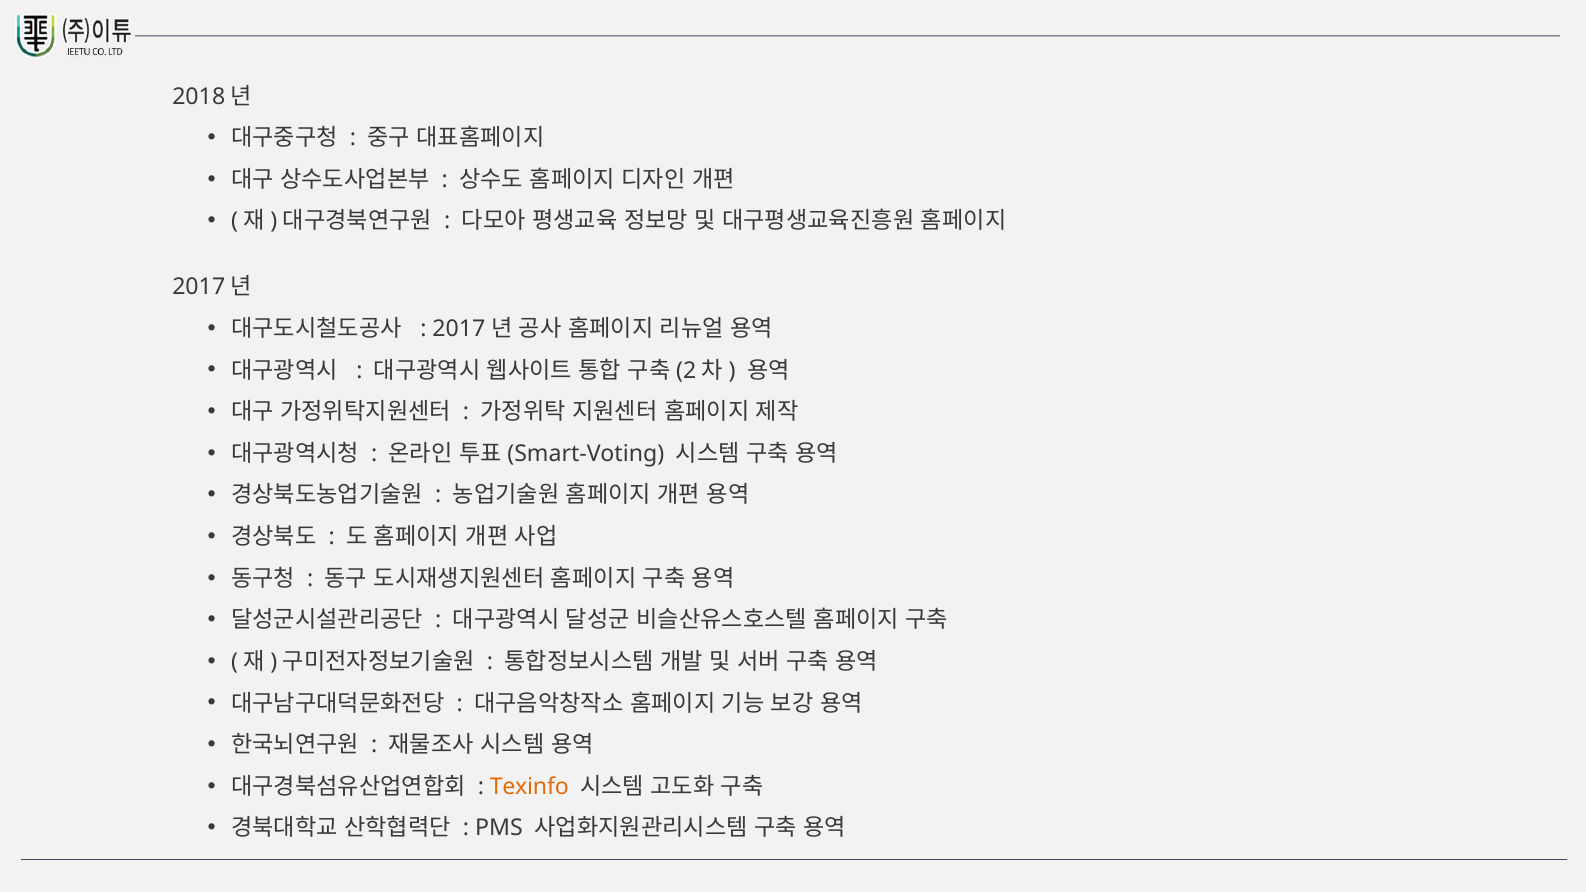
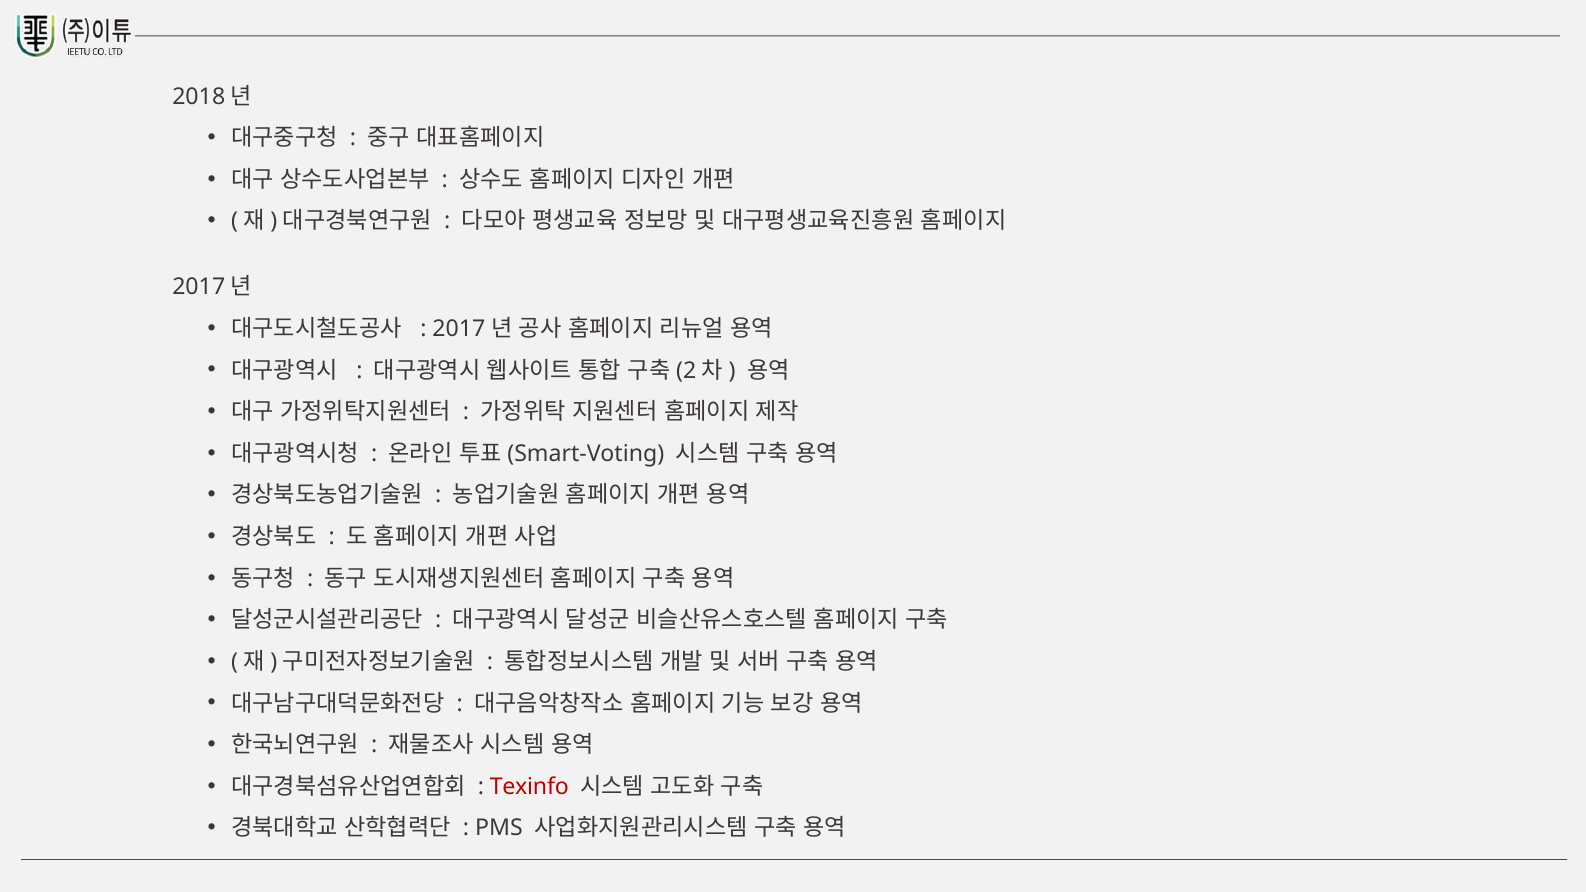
Texinfo colour: orange -> red (529, 787)
